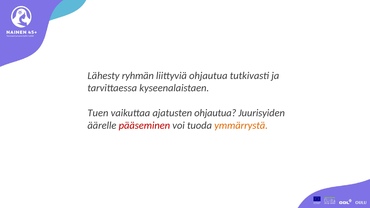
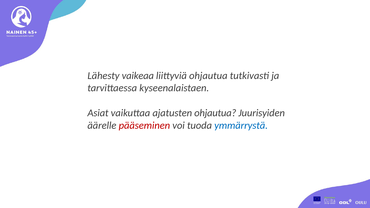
ryhmän: ryhmän -> vaikeaa (138, 76)
Tuen: Tuen -> Asiat (98, 113)
ymmärrystä colour: orange -> blue (241, 126)
